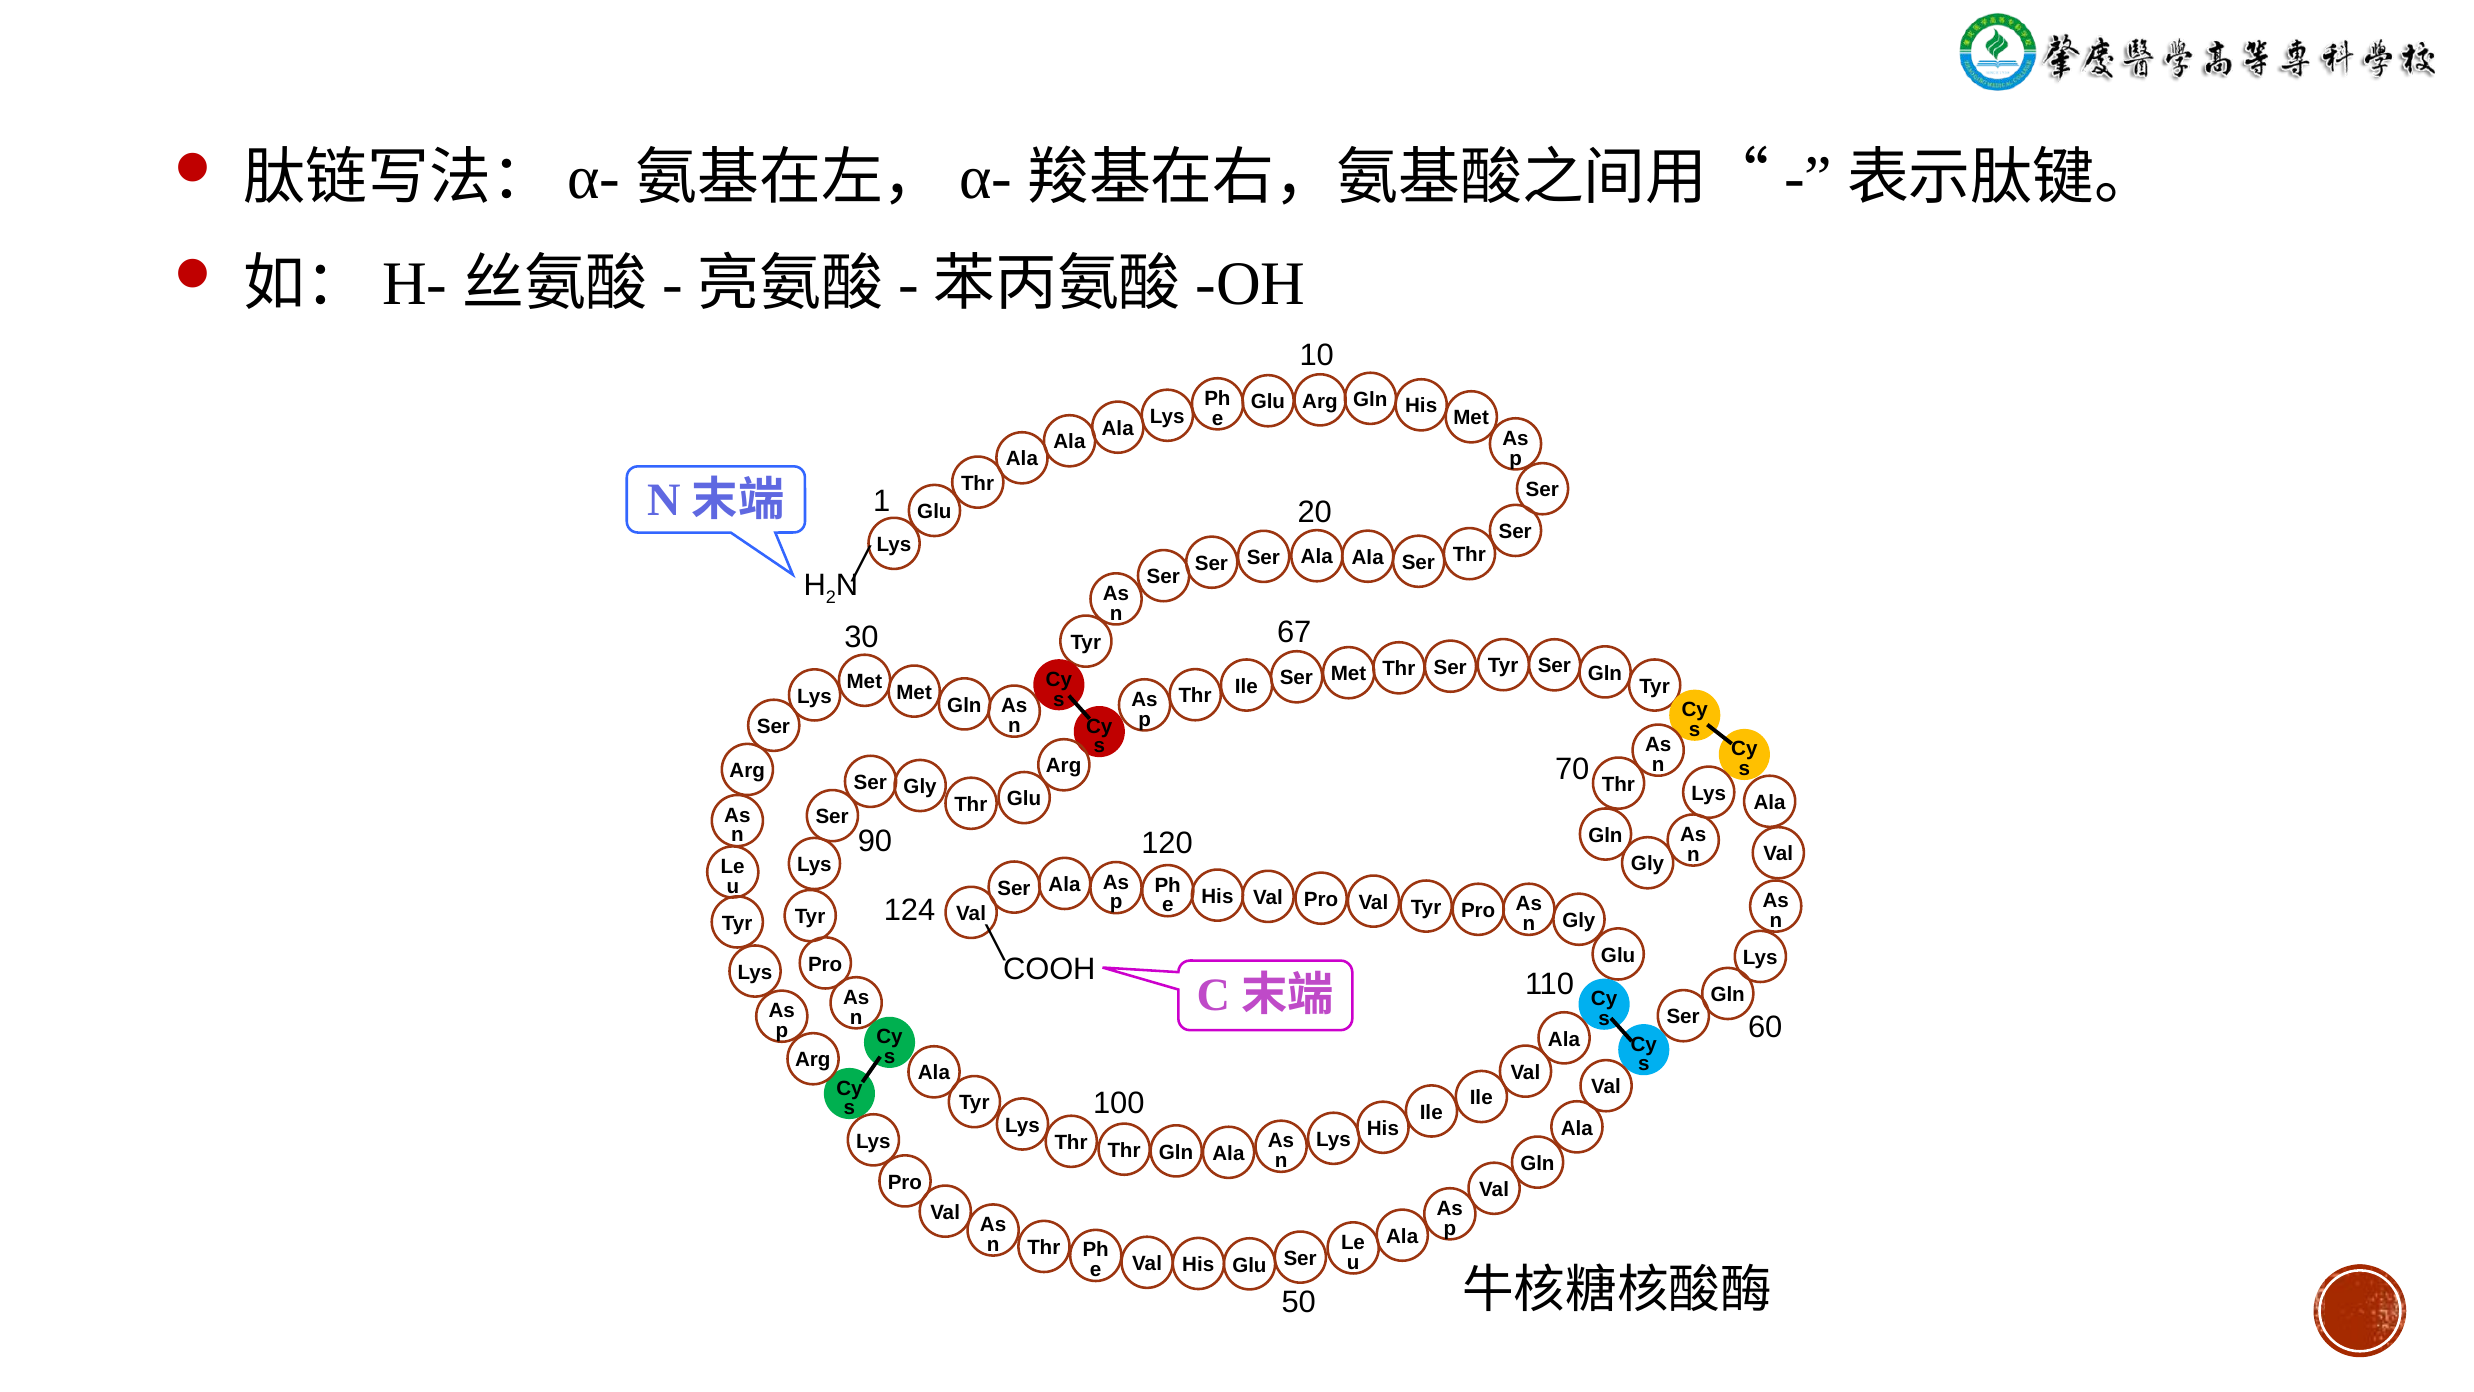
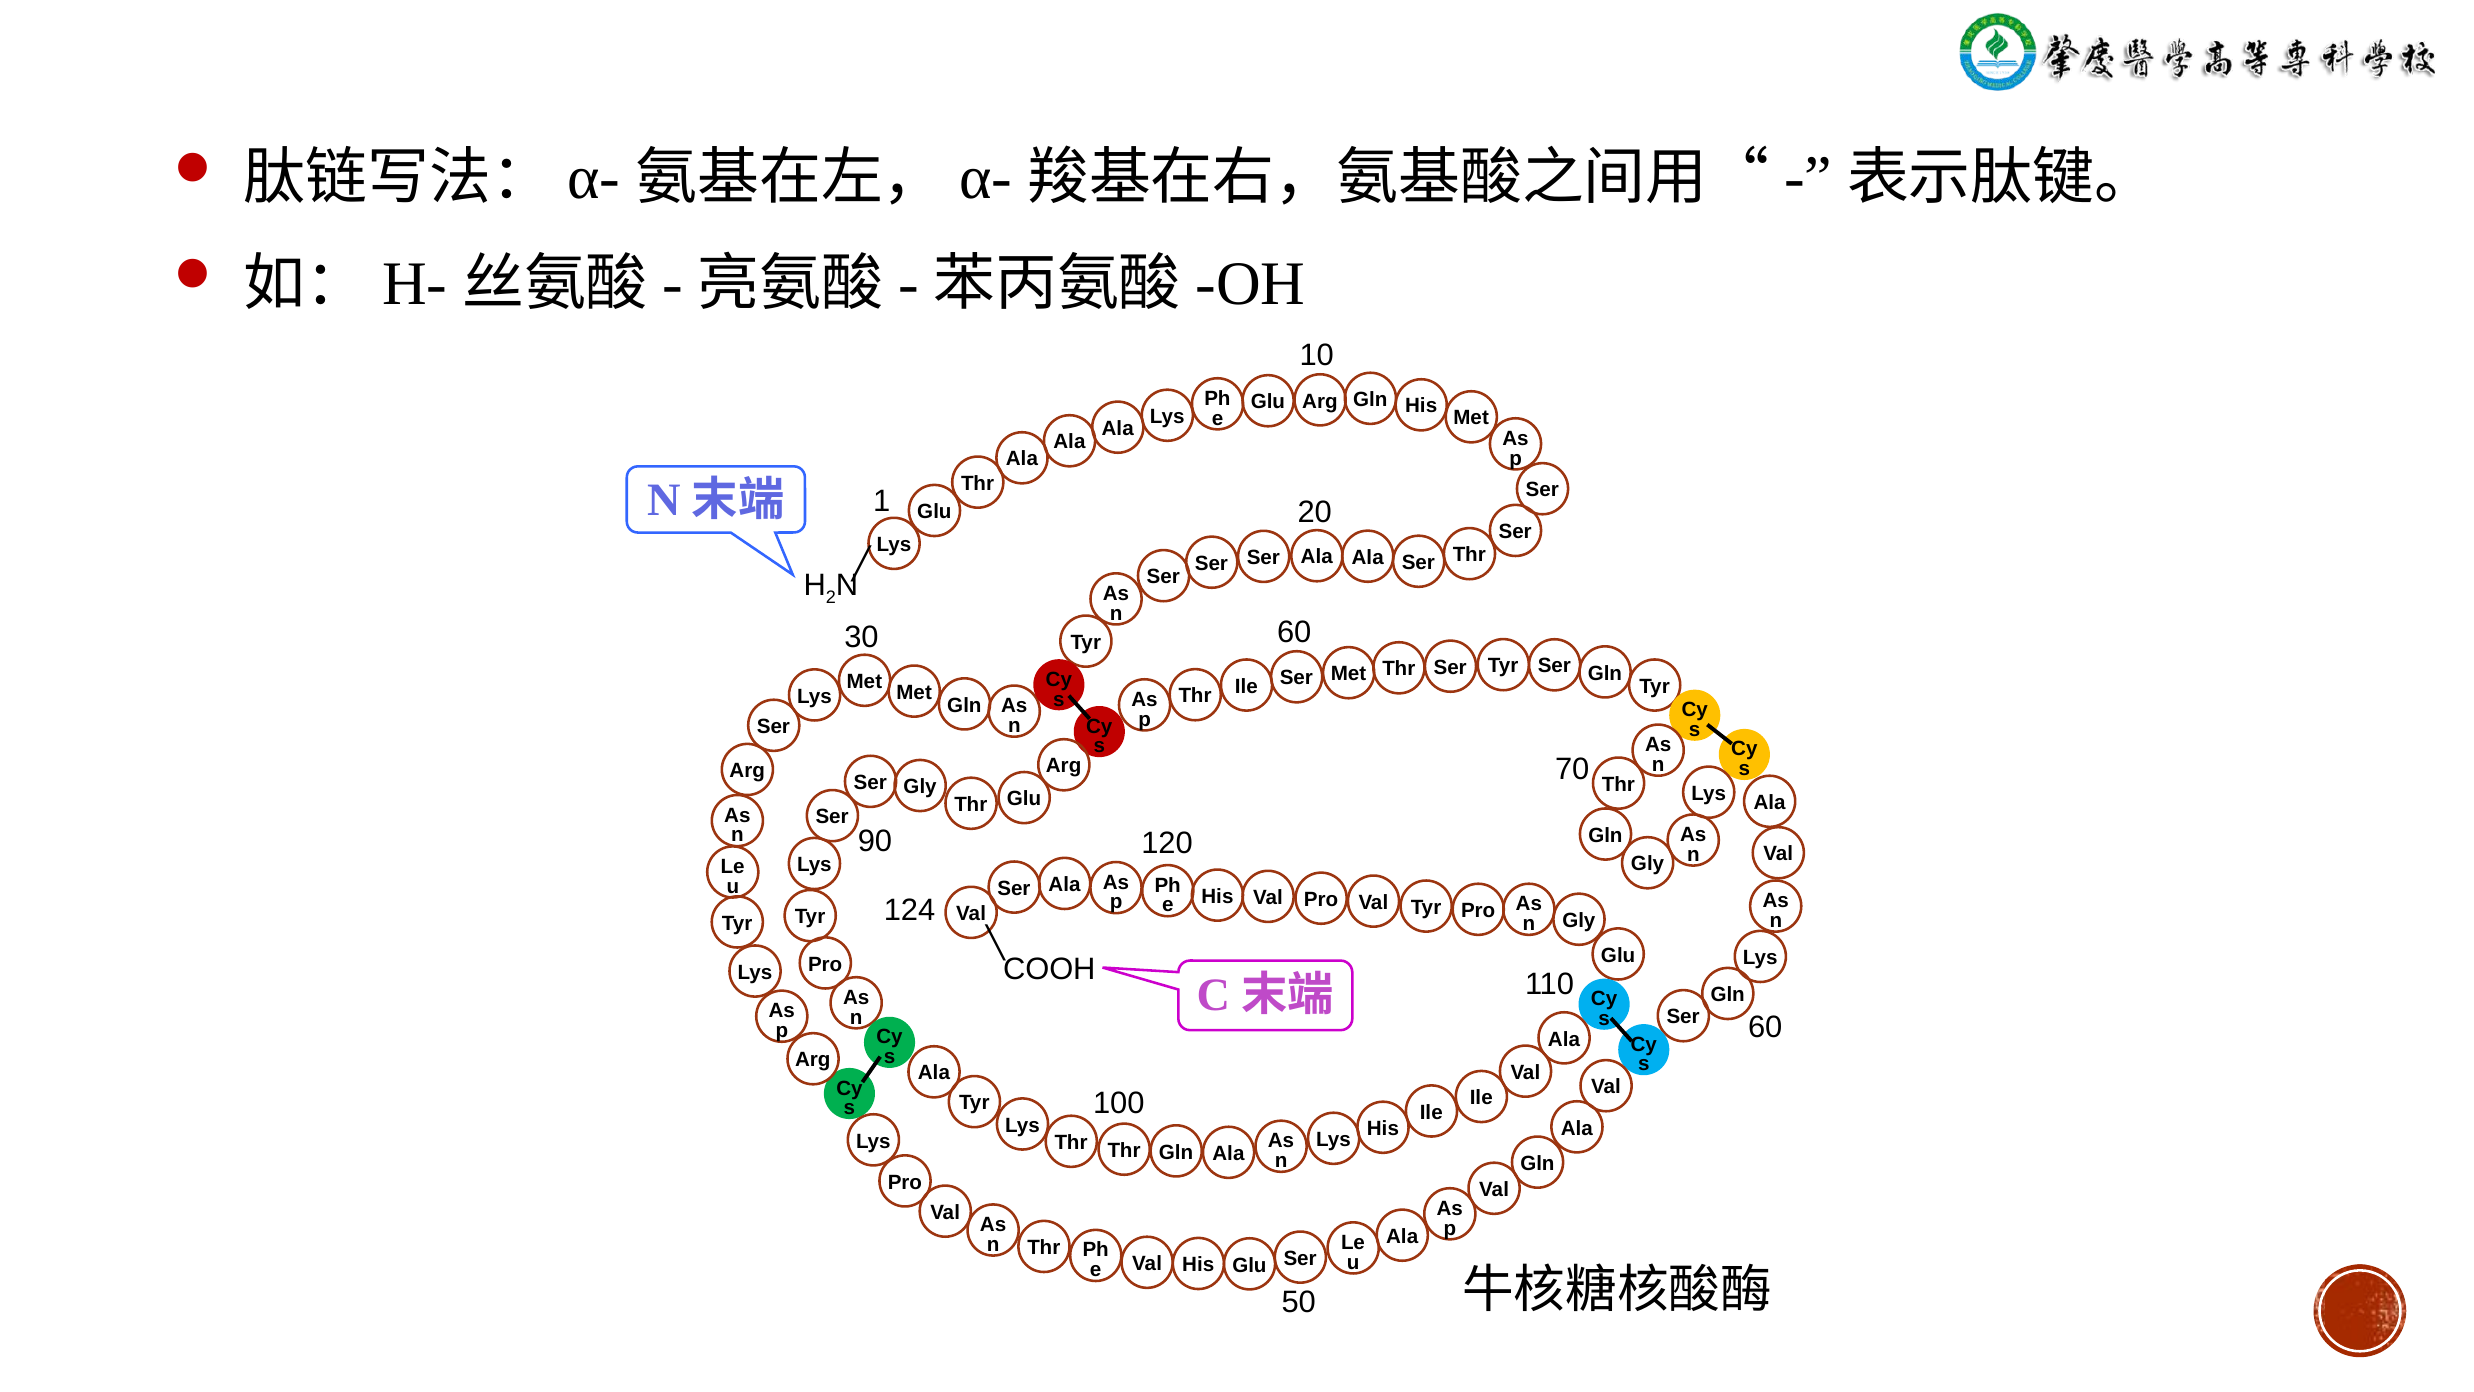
30 67: 67 -> 60 (1294, 632)
